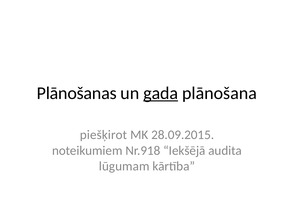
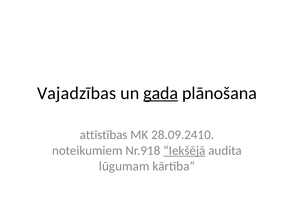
Plānošanas: Plānošanas -> Vajadzības (77, 93)
piešķirot: piešķirot -> attīstības (104, 135)
28.09.2015: 28.09.2015 -> 28.09.2410 (183, 135)
Iekšējā underline: none -> present (184, 151)
